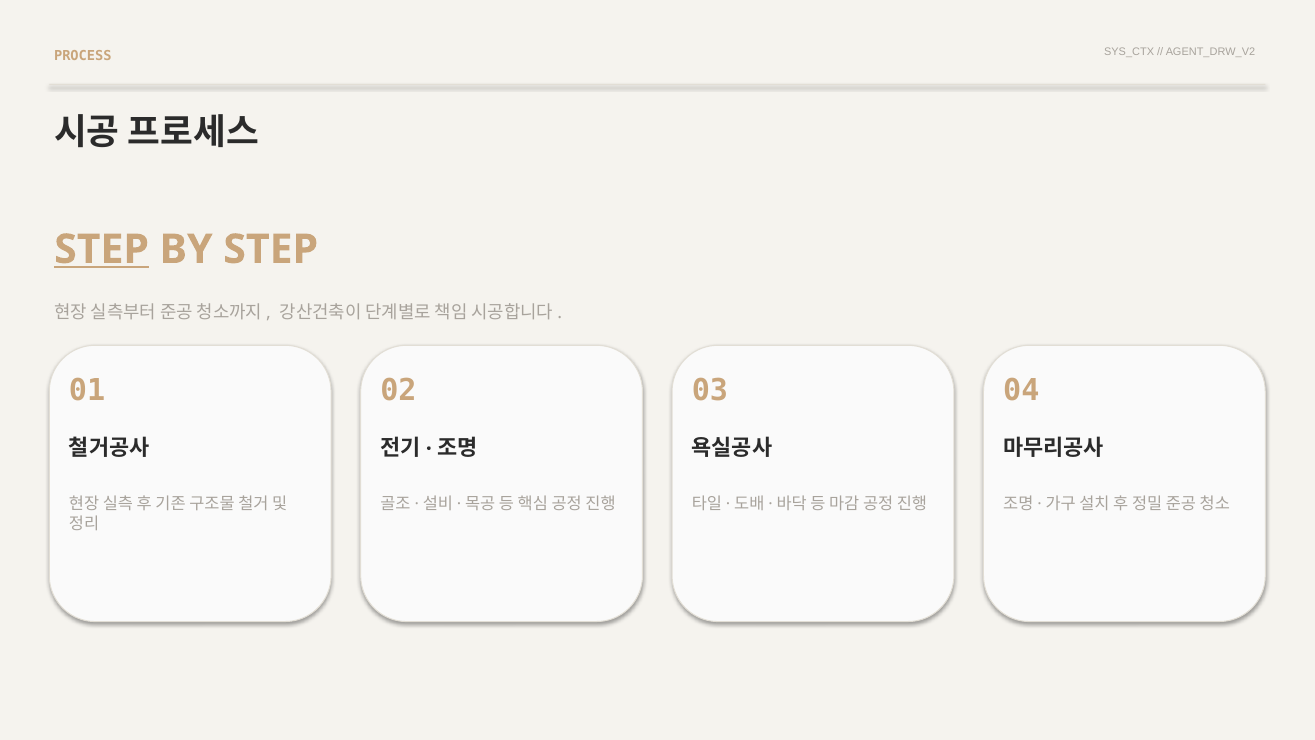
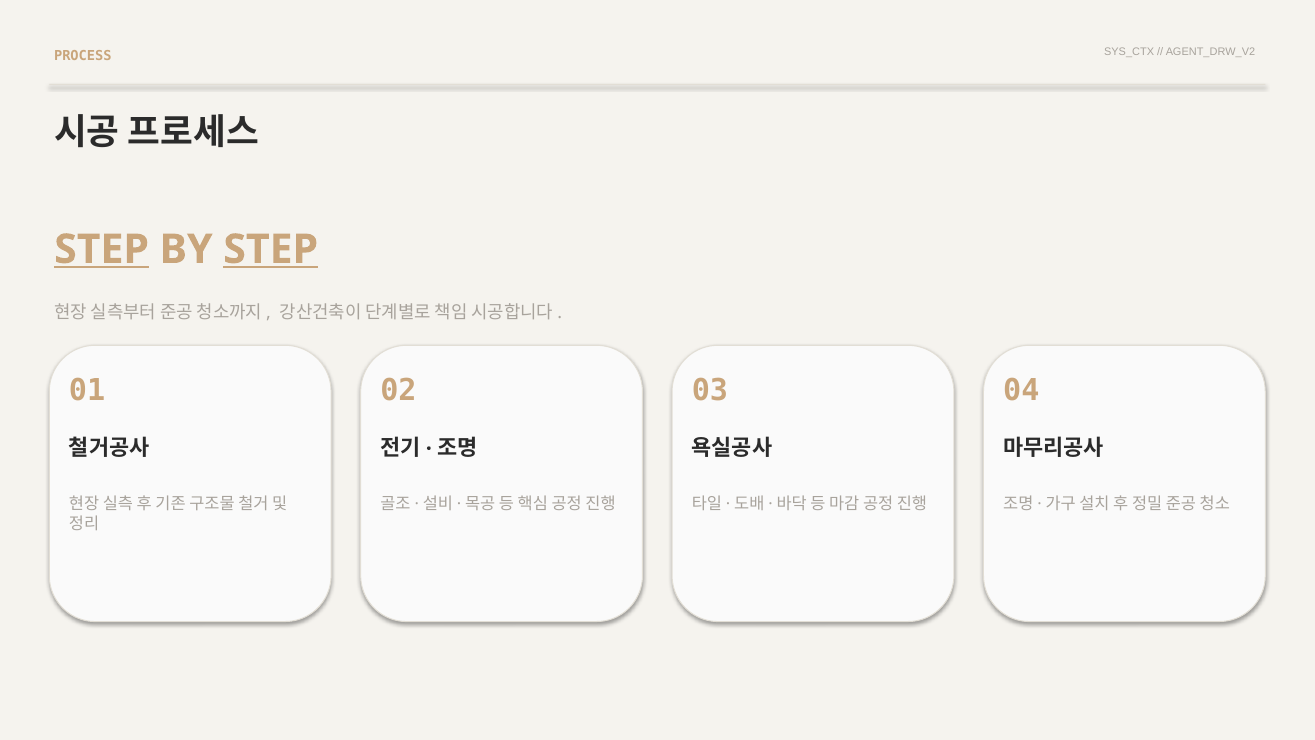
STEP underline: none -> present (271, 249)
